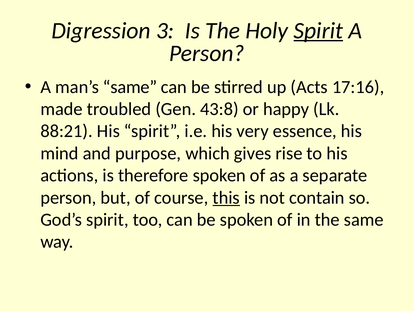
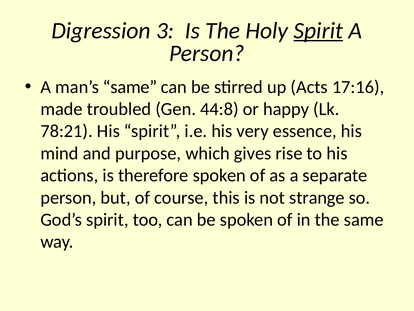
43:8: 43:8 -> 44:8 (219, 109)
88:21: 88:21 -> 78:21 (67, 131)
this underline: present -> none (226, 197)
contain: contain -> strange (317, 197)
